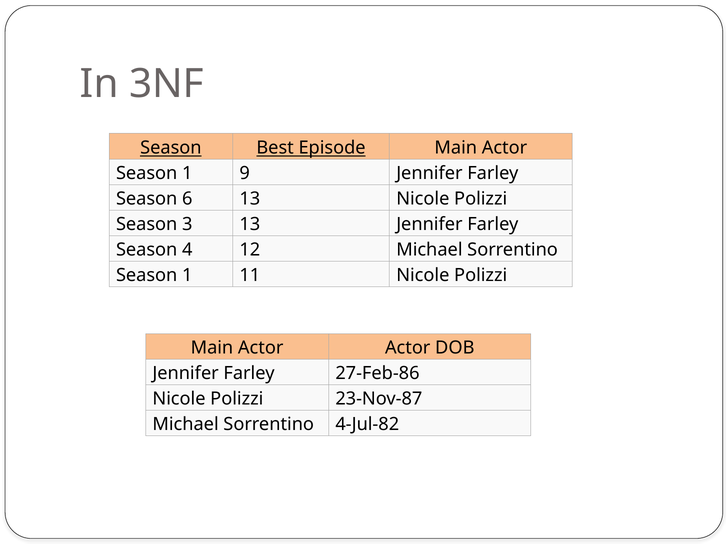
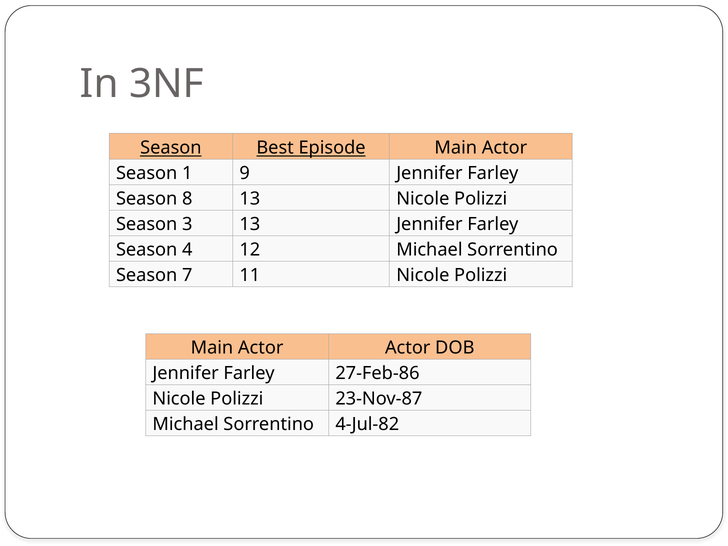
6: 6 -> 8 (187, 199)
1: 1 -> 7 (187, 275)
